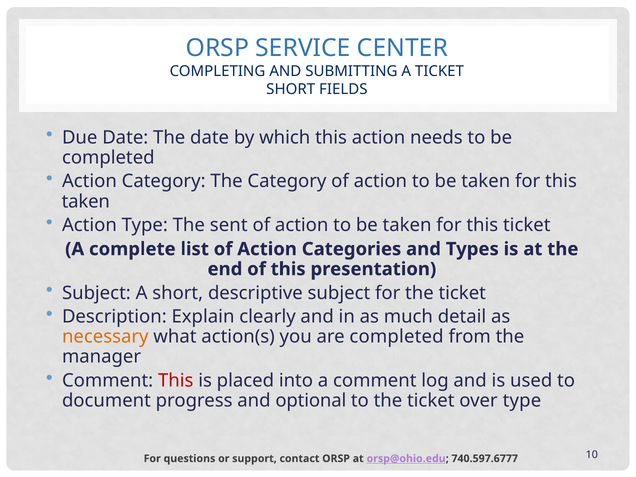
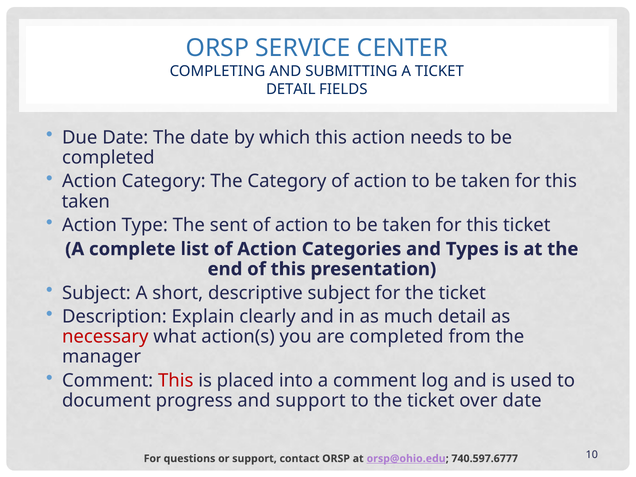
SHORT: SHORT -> DETAIL (291, 89)
necessary colour: orange -> red (105, 337)
and optional: optional -> support (311, 401)
over type: type -> date (522, 401)
